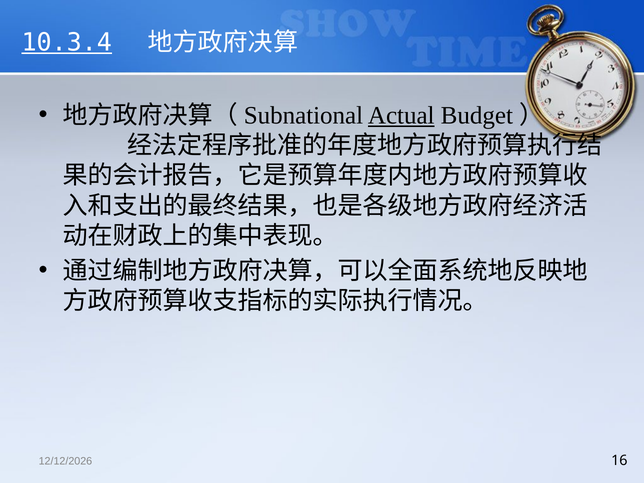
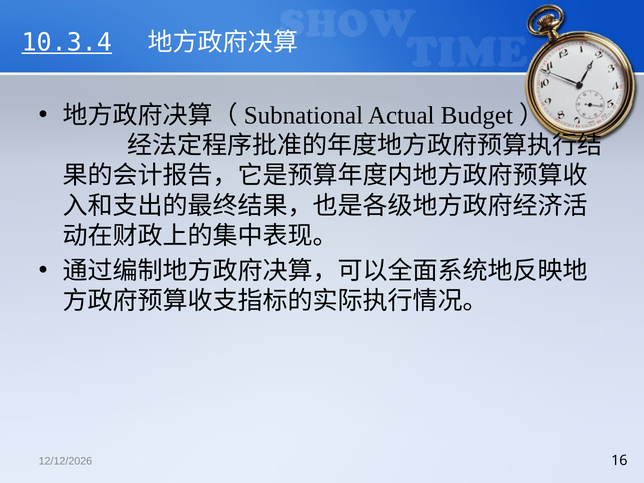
Actual underline: present -> none (401, 116)
